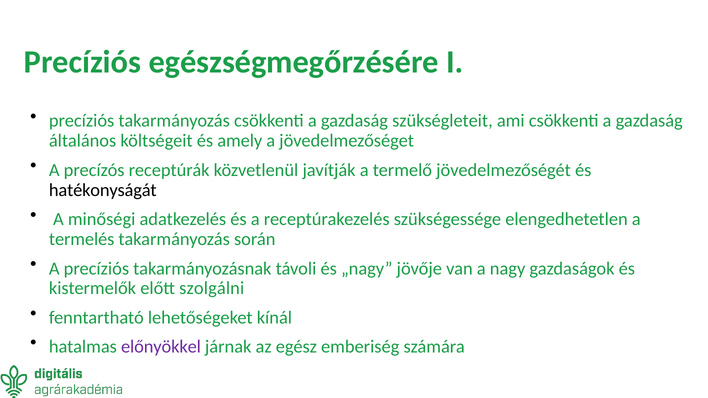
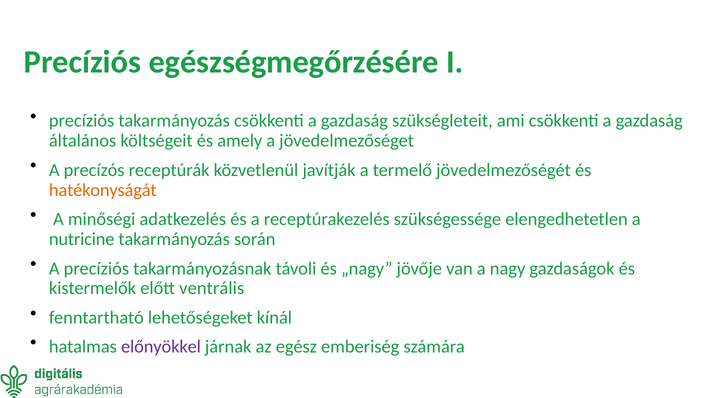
hatékonyságát colour: black -> orange (103, 190)
termelés: termelés -> nutricine (82, 239)
szolgálni: szolgálni -> ventrális (212, 288)
